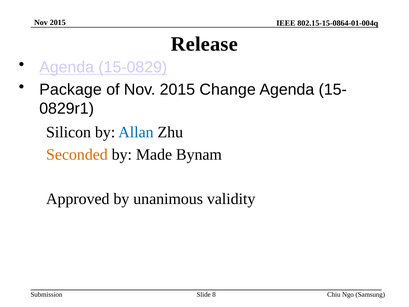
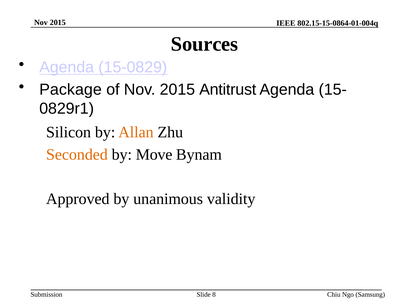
Release: Release -> Sources (205, 44)
Change: Change -> Antitrust (228, 90)
Allan colour: blue -> orange (136, 132)
Made: Made -> Move (154, 154)
